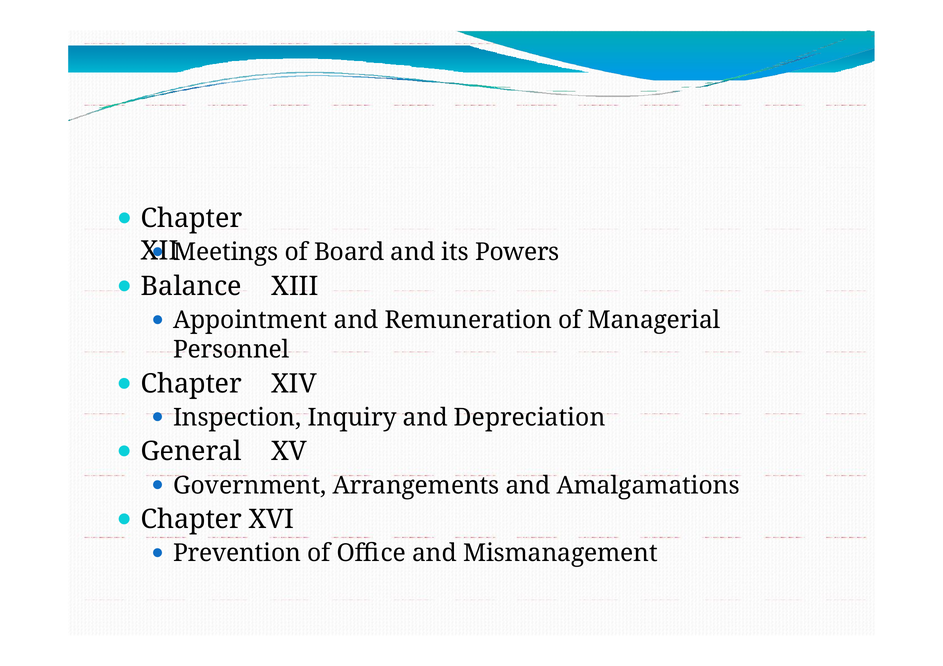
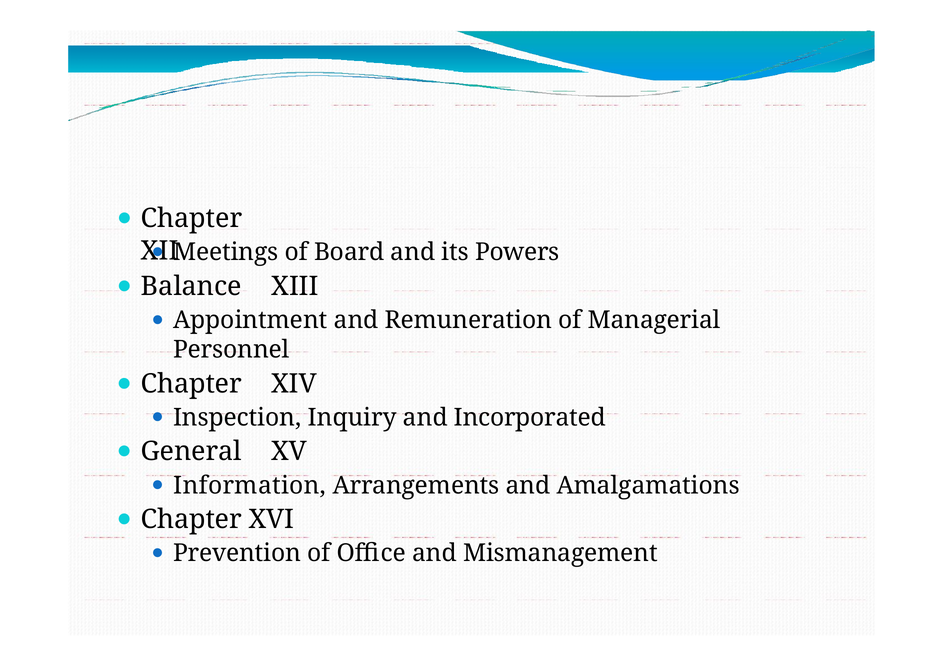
Depreciation: Depreciation -> Incorporated (530, 418)
Government: Government -> Information (250, 486)
